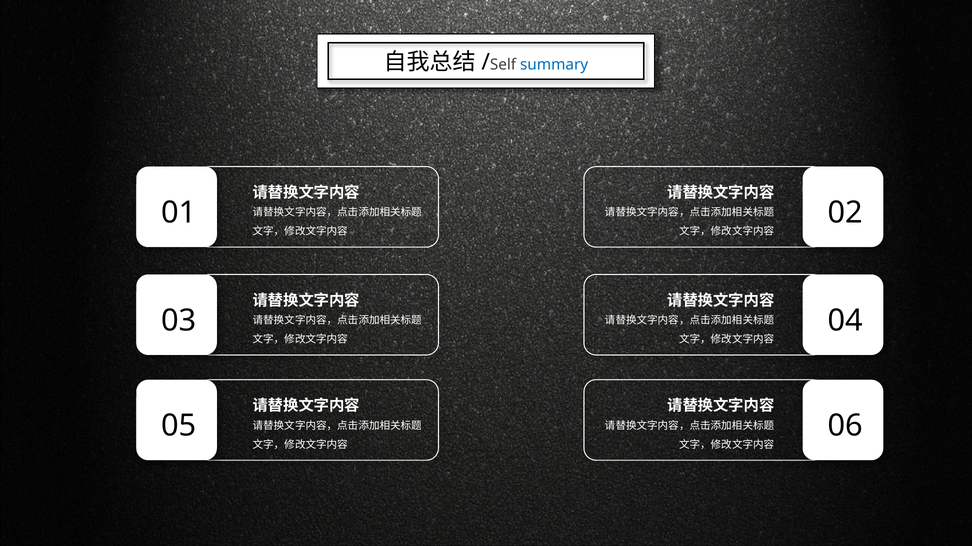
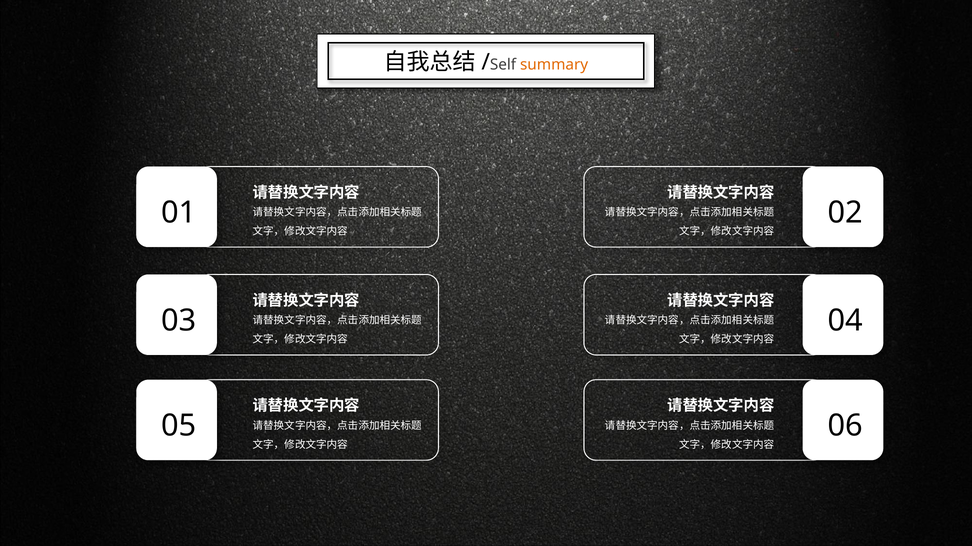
summary colour: blue -> orange (554, 65)
